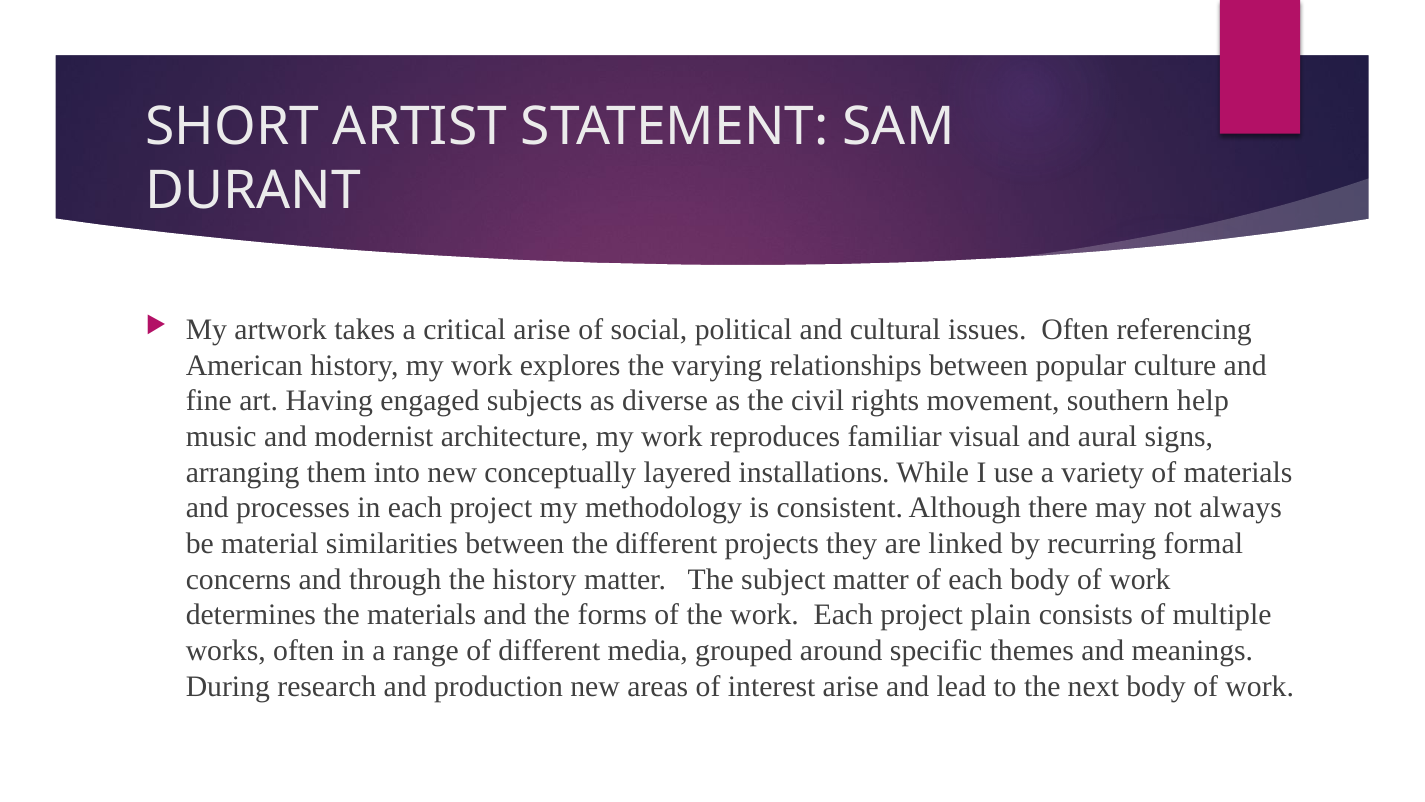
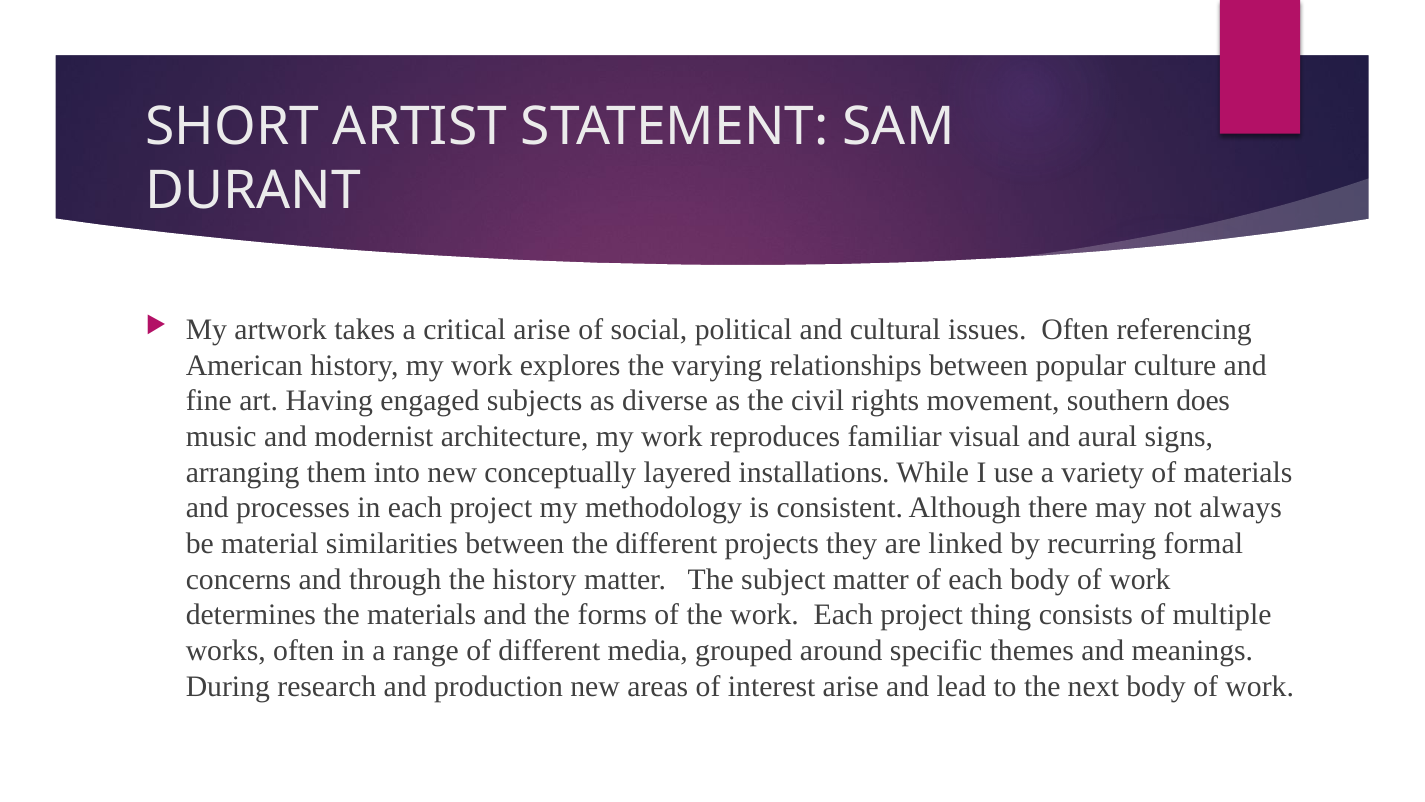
help: help -> does (1203, 401)
plain: plain -> thing (1001, 615)
